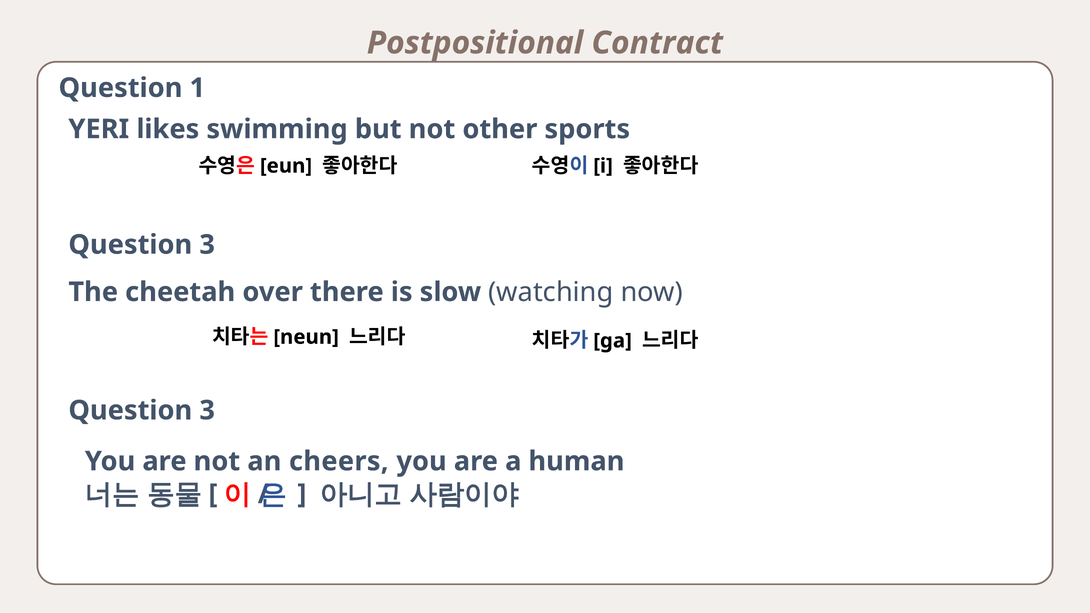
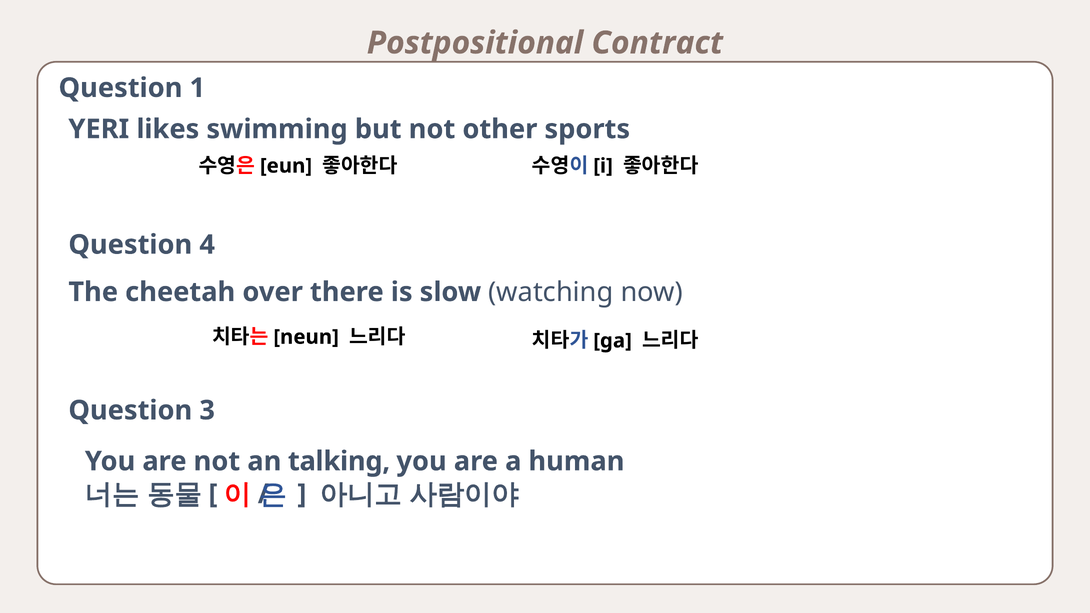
3: 3 -> 4 (207, 245)
cheers: cheers -> talking (339, 461)
